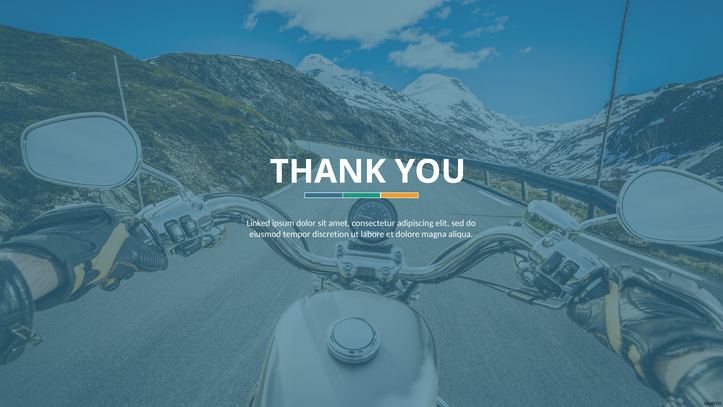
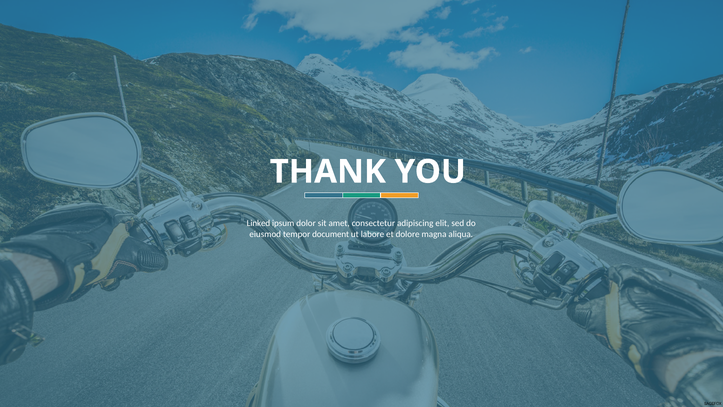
discretion: discretion -> document (331, 234)
